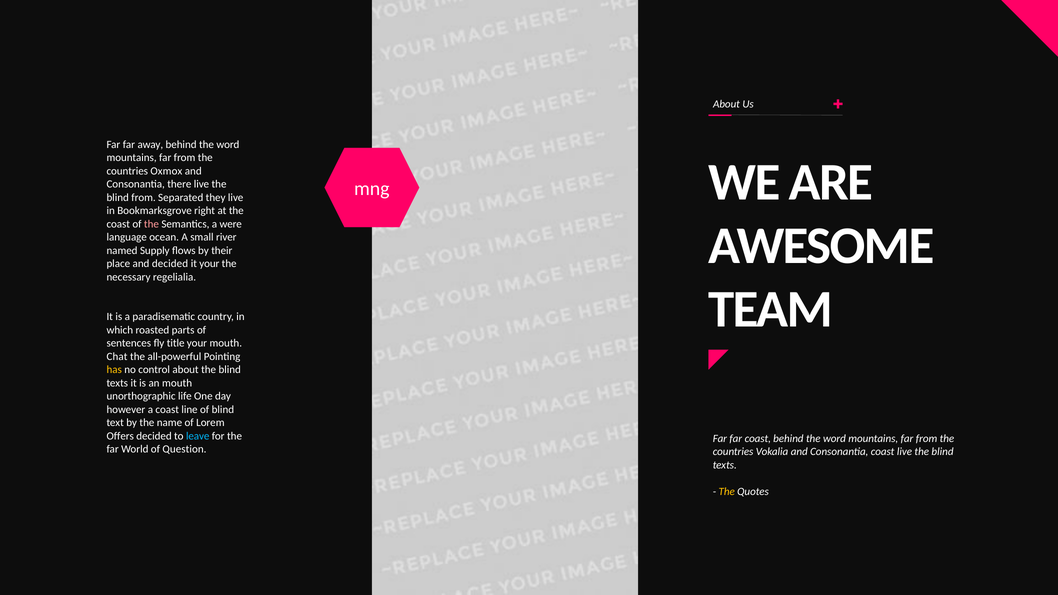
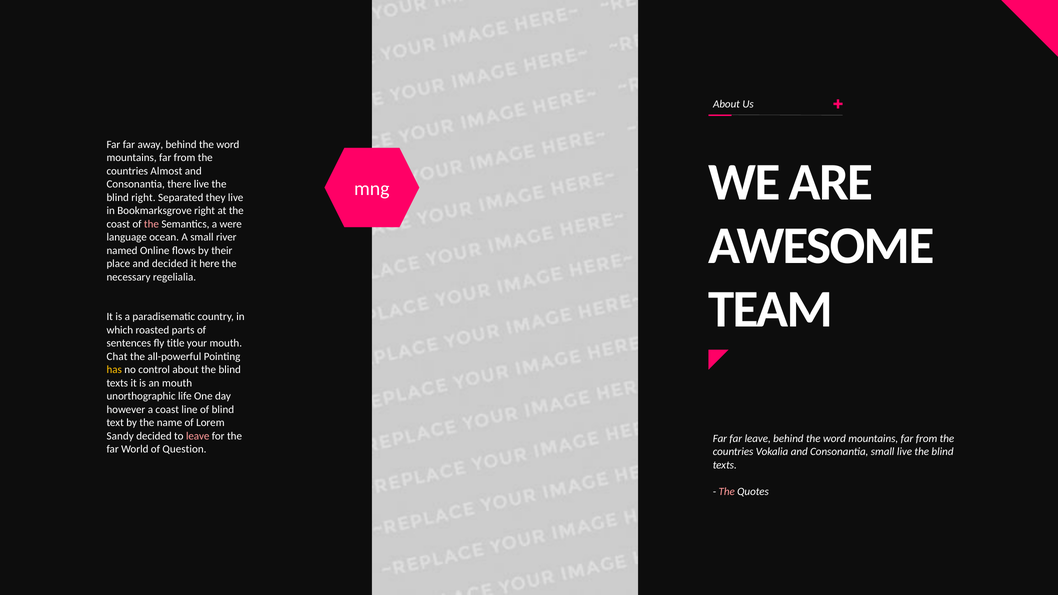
Oxmox: Oxmox -> Almost (166, 171)
blind from: from -> right (143, 198)
Supply: Supply -> Online (155, 251)
it your: your -> here (209, 264)
Offers: Offers -> Sandy (120, 436)
leave colour: light blue -> pink (198, 436)
far coast: coast -> leave (758, 439)
Consonantia coast: coast -> small (883, 452)
The colour: yellow -> pink (727, 492)
